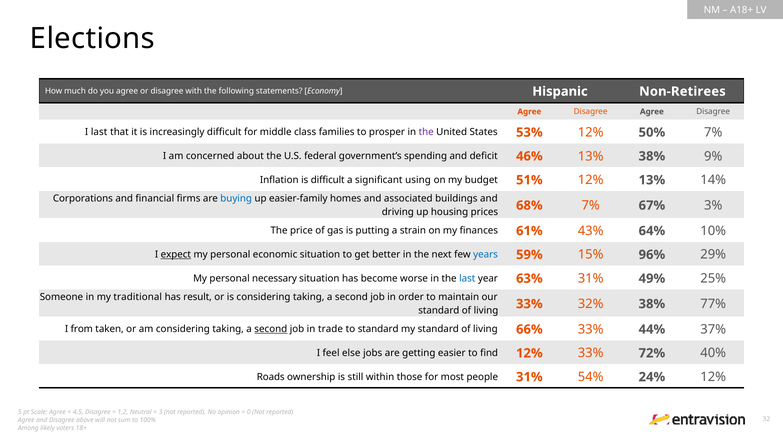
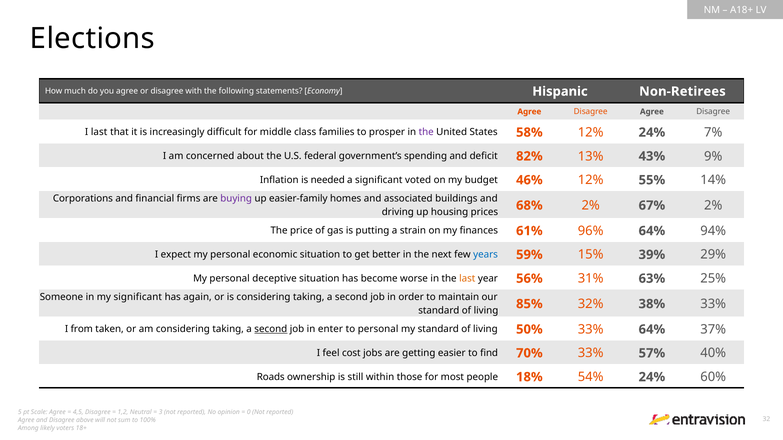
53%: 53% -> 58% (529, 133)
12% 50%: 50% -> 24% (652, 133)
46%: 46% -> 82% (529, 156)
13% 38%: 38% -> 43% (652, 156)
is difficult: difficult -> needed (328, 180)
using: using -> voted (418, 180)
51%: 51% -> 46% (529, 180)
12% 13%: 13% -> 55% (652, 180)
buying colour: blue -> purple (236, 199)
68% 7%: 7% -> 2% (591, 206)
67% 3%: 3% -> 2% (713, 206)
43%: 43% -> 96% (591, 231)
10%: 10% -> 94% (713, 231)
expect underline: present -> none (176, 255)
96%: 96% -> 39% (652, 255)
necessary: necessary -> deceptive (274, 279)
last colour: blue -> orange (467, 279)
63%: 63% -> 56% (529, 279)
49%: 49% -> 63% (652, 279)
my traditional: traditional -> significant (138, 297)
result: result -> again (198, 297)
33%: 33% -> 85% (529, 304)
38% 77%: 77% -> 33% (713, 304)
trade: trade -> enter (331, 330)
to standard: standard -> personal (378, 330)
66%: 66% -> 50% (529, 330)
33% 44%: 44% -> 64% (652, 330)
else: else -> cost (351, 353)
find 12%: 12% -> 70% (529, 354)
72%: 72% -> 57% (652, 354)
people 31%: 31% -> 18% (529, 377)
24% 12%: 12% -> 60% (713, 377)
